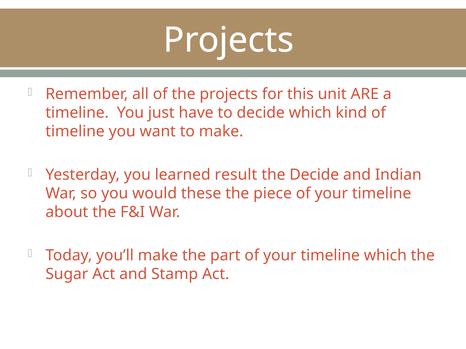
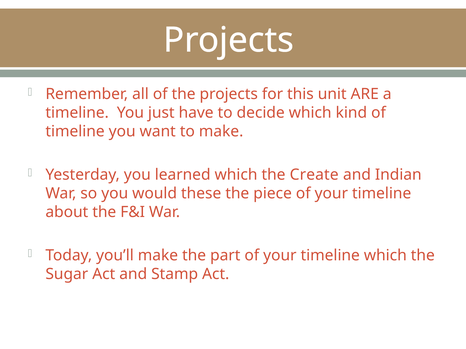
learned result: result -> which (236, 175)
the Decide: Decide -> Create (314, 175)
